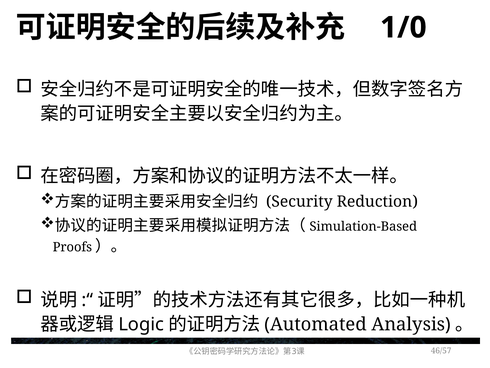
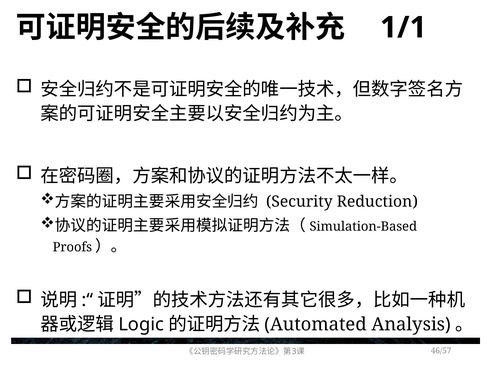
1/0: 1/0 -> 1/1 (403, 28)
